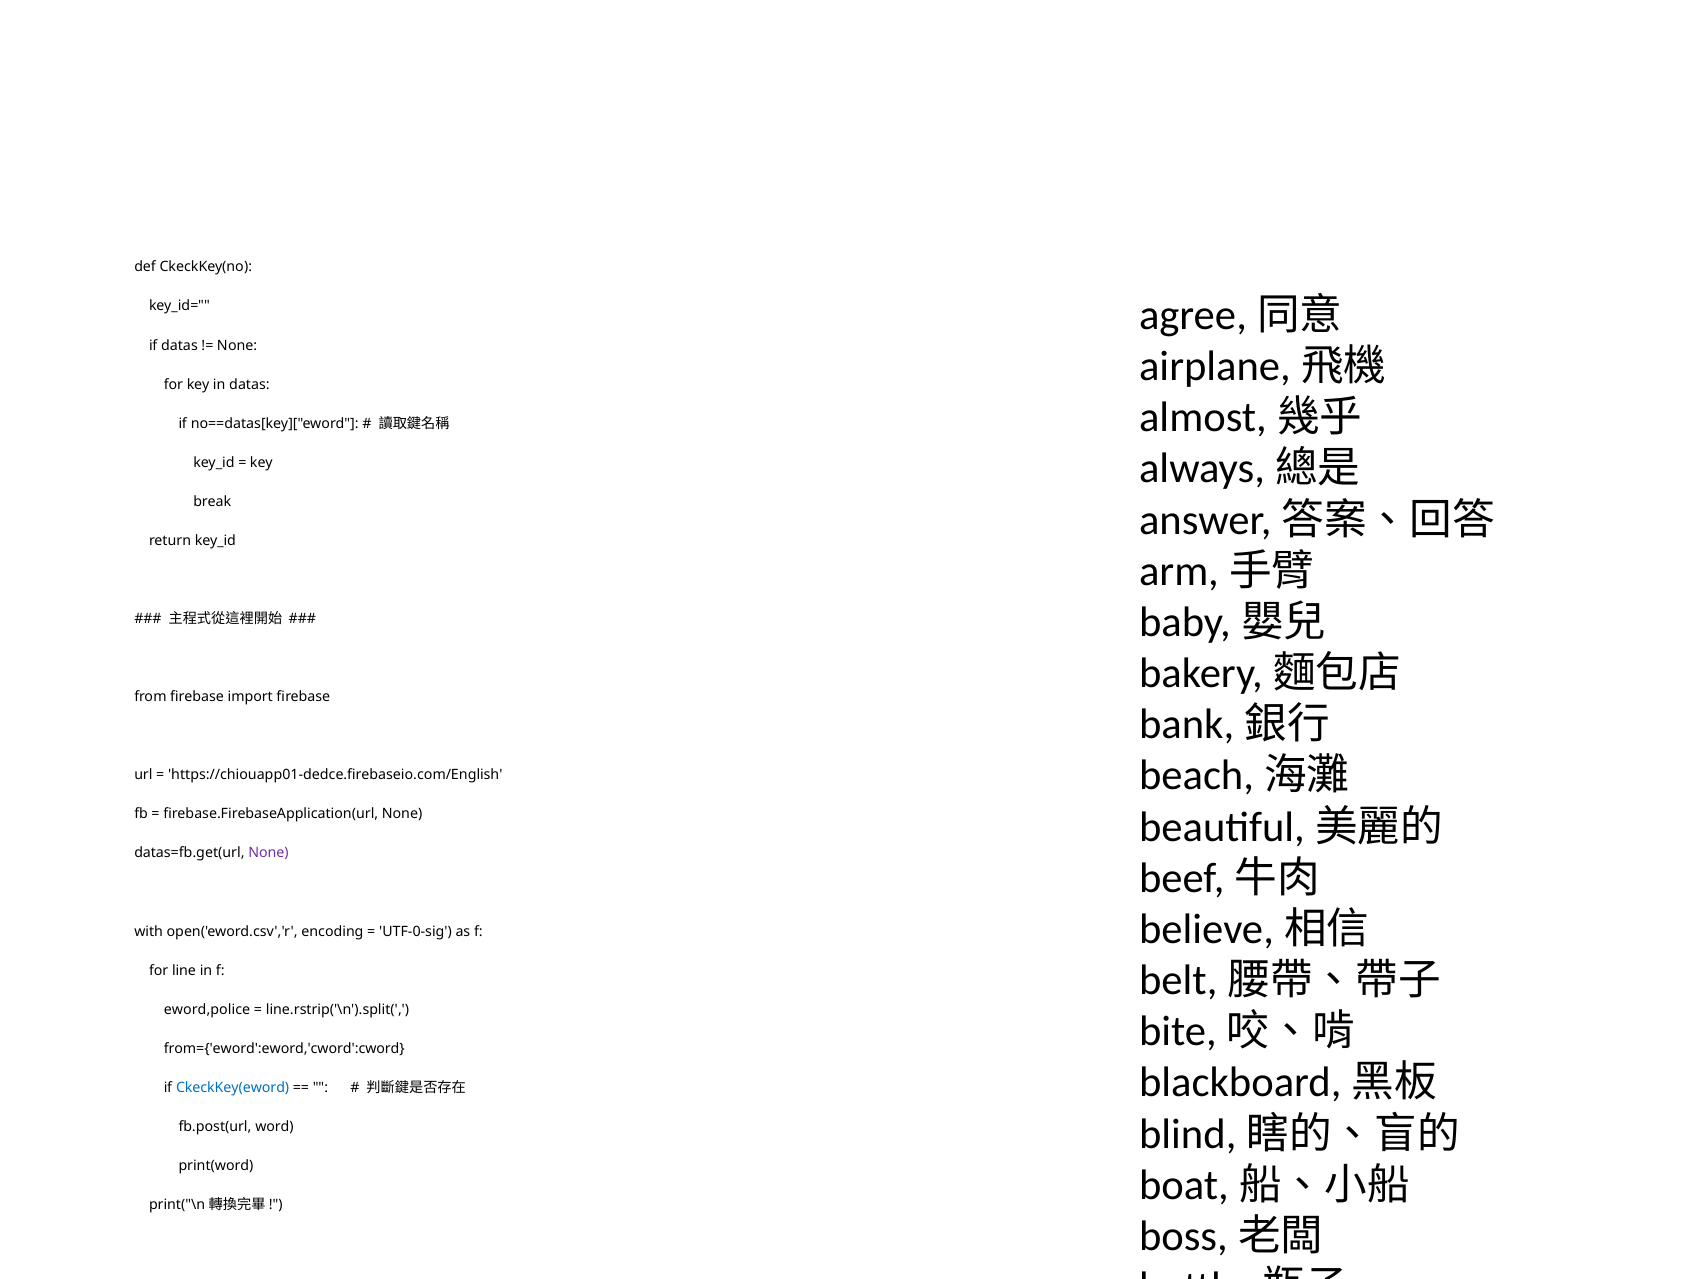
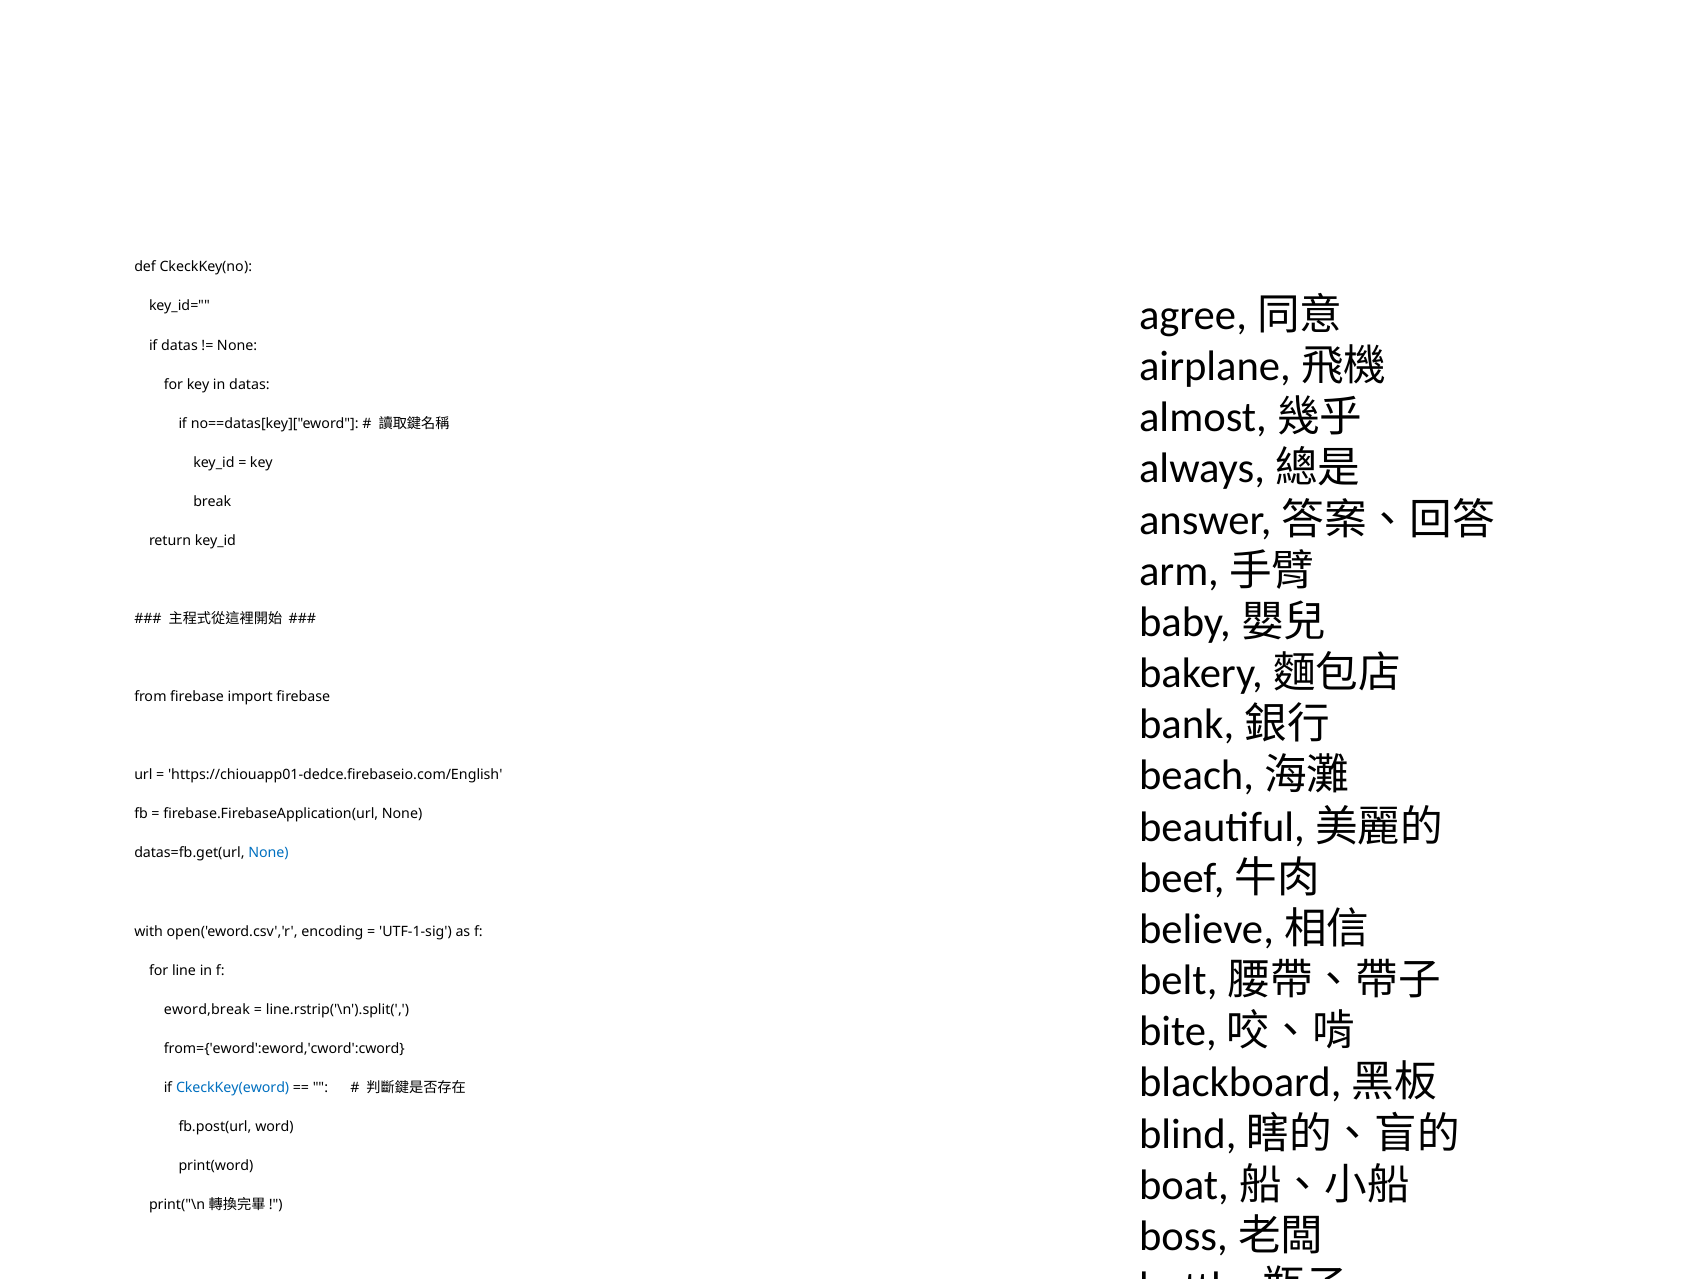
None colour: purple -> blue (268, 853)
UTF-0-sig: UTF-0-sig -> UTF-1-sig (415, 931)
eword,police: eword,police -> eword,break (207, 1009)
